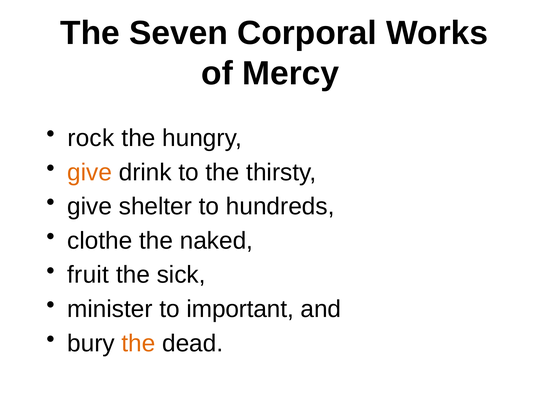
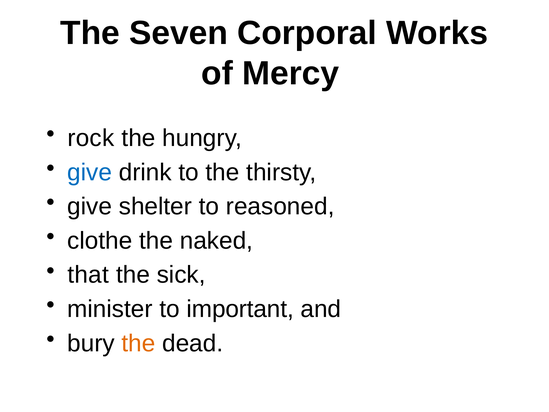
give colour: orange -> blue (90, 172)
hundreds: hundreds -> reasoned (280, 206)
fruit: fruit -> that (88, 275)
